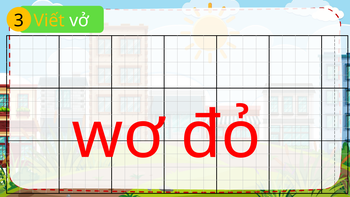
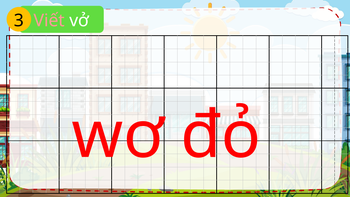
Viết colour: yellow -> pink (49, 21)
